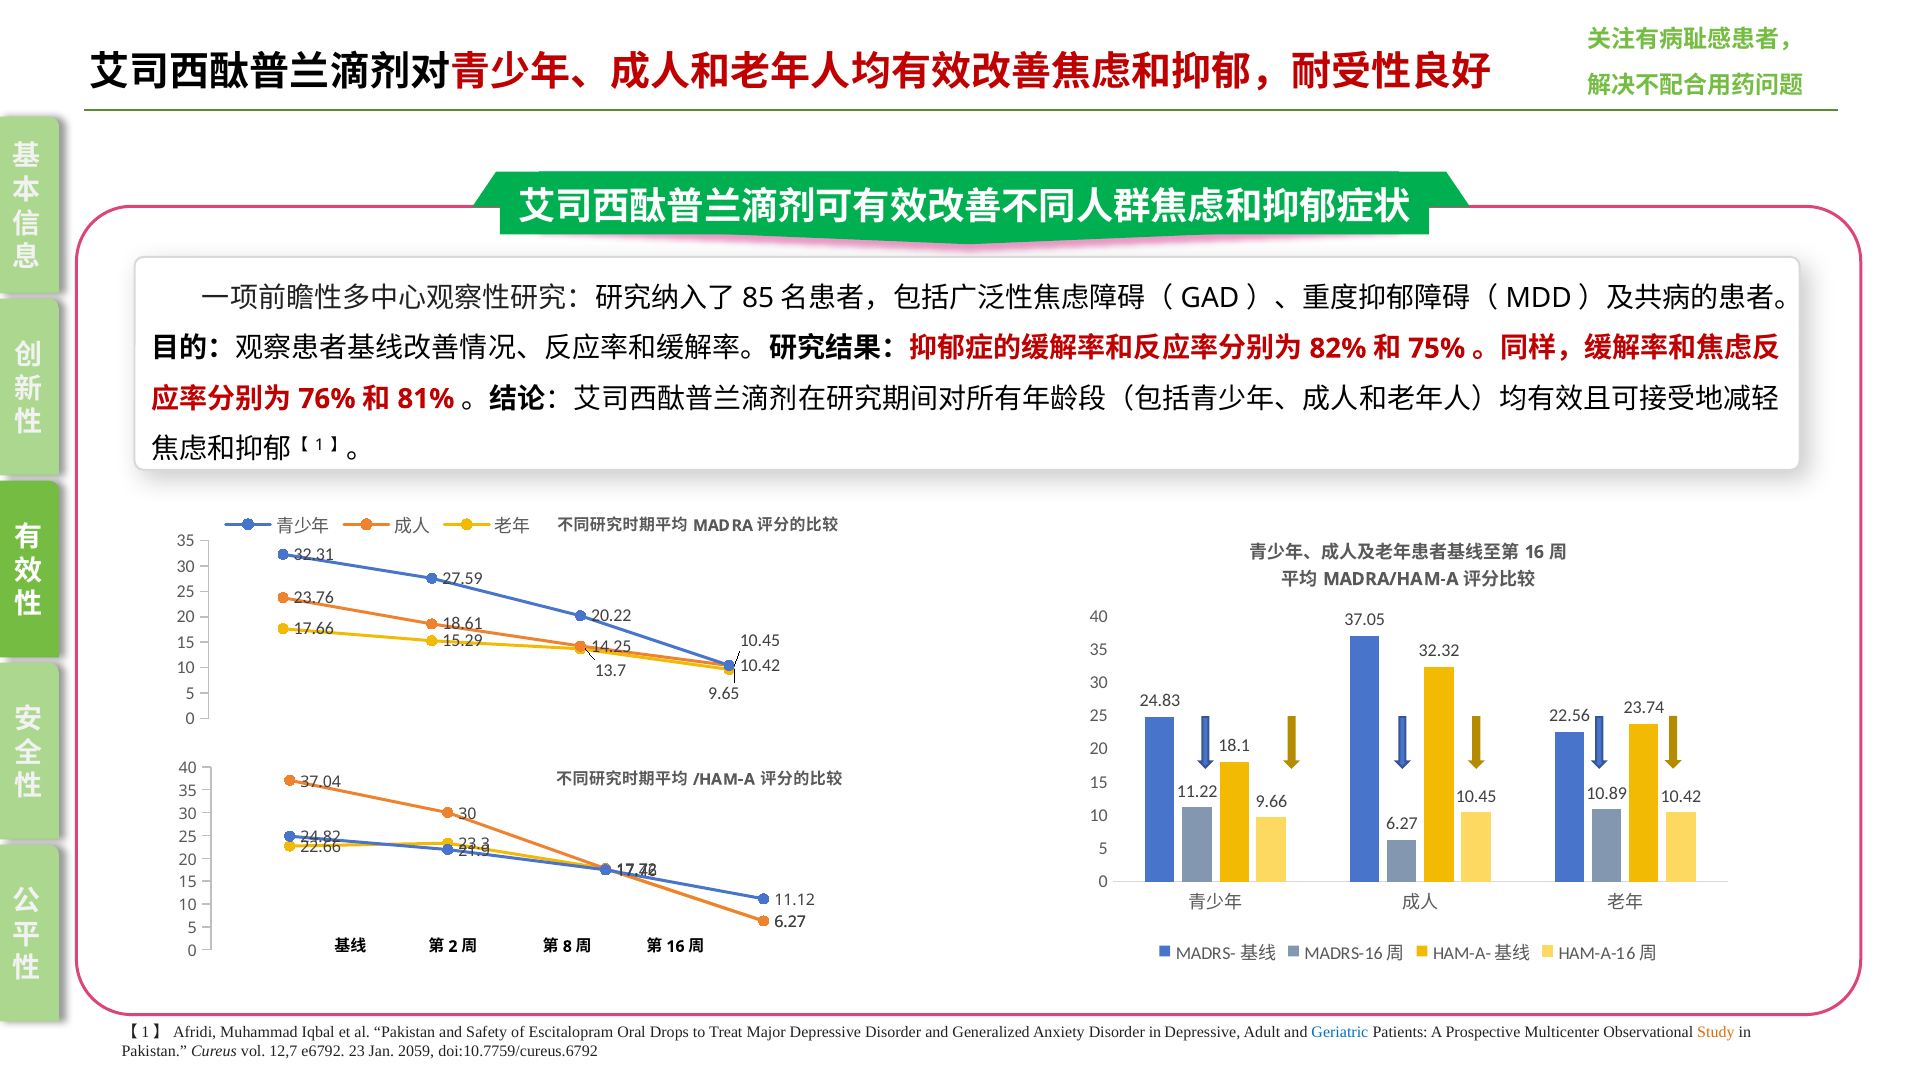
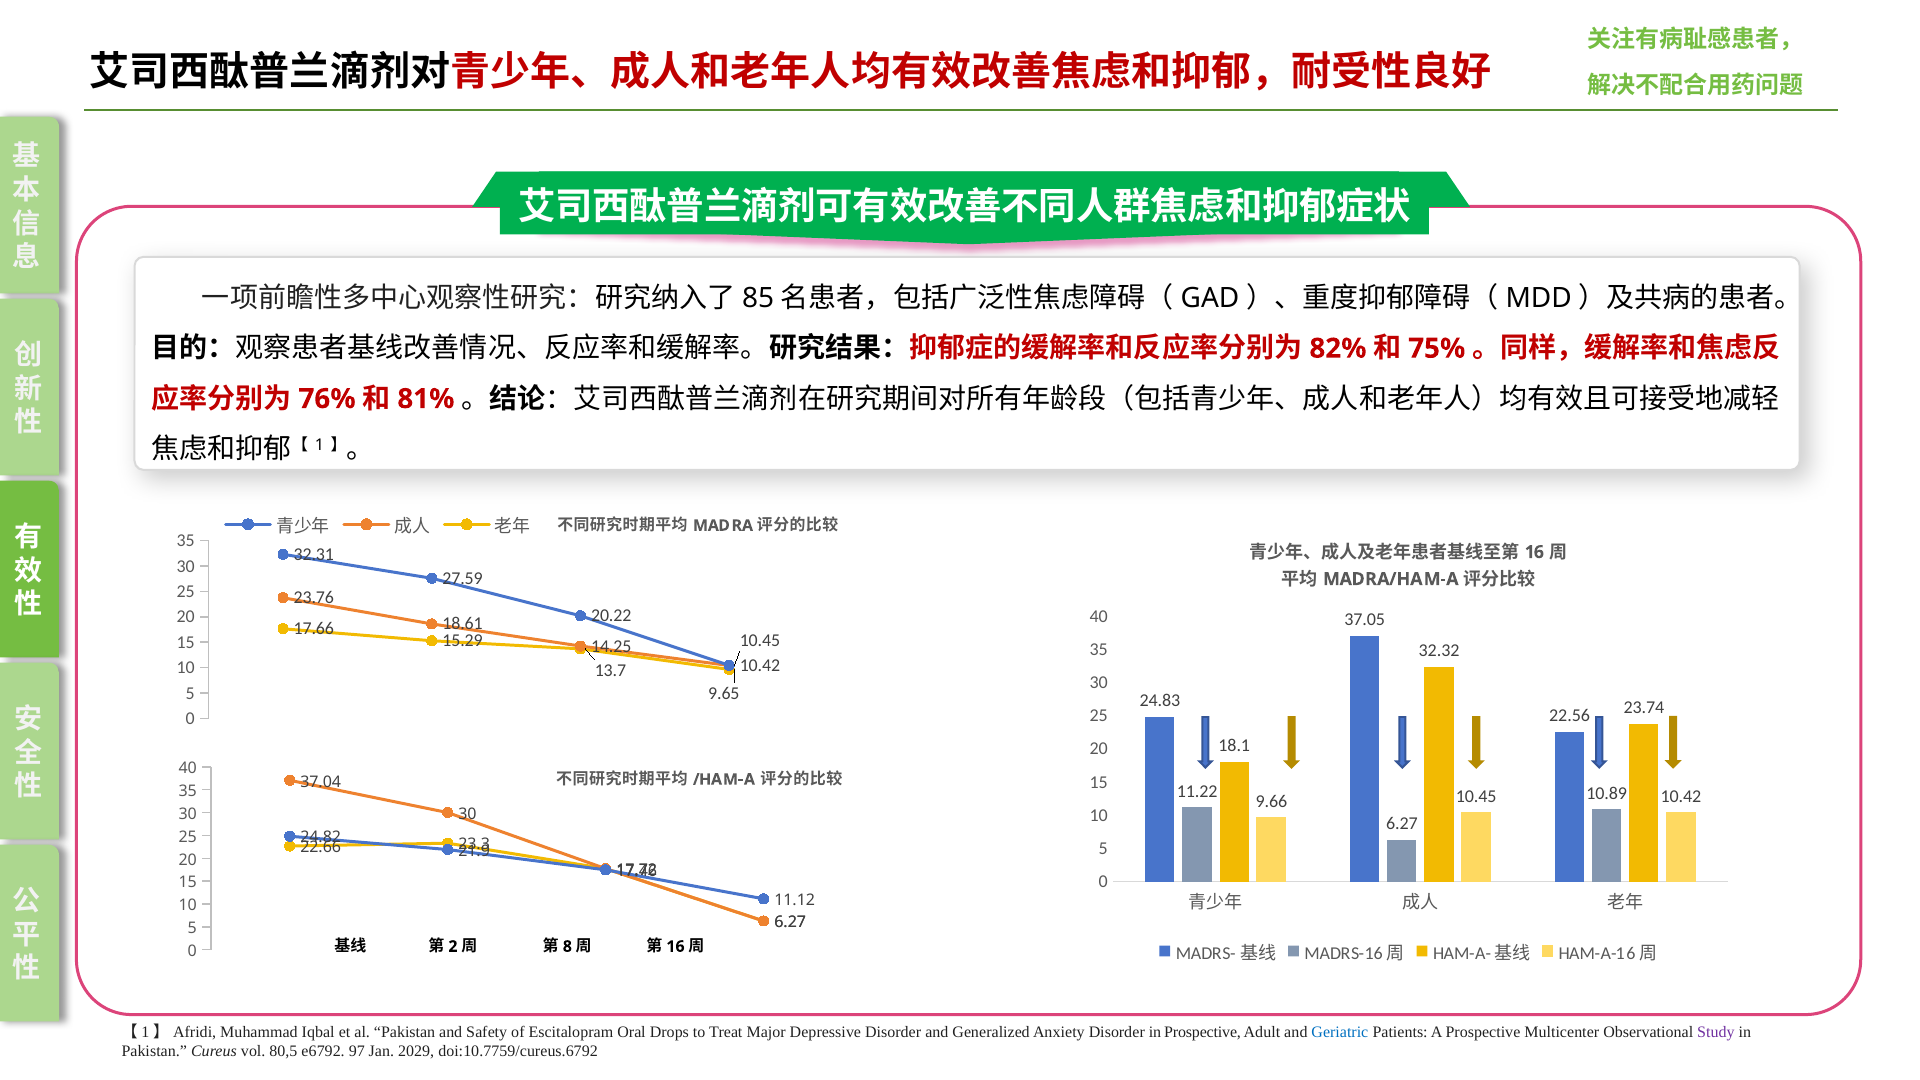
in Depressive: Depressive -> Prospective (1203, 1032)
Study colour: orange -> purple (1716, 1032)
12,7: 12,7 -> 80,5 (283, 1051)
23: 23 -> 97 (357, 1051)
2059: 2059 -> 2029 (416, 1051)
